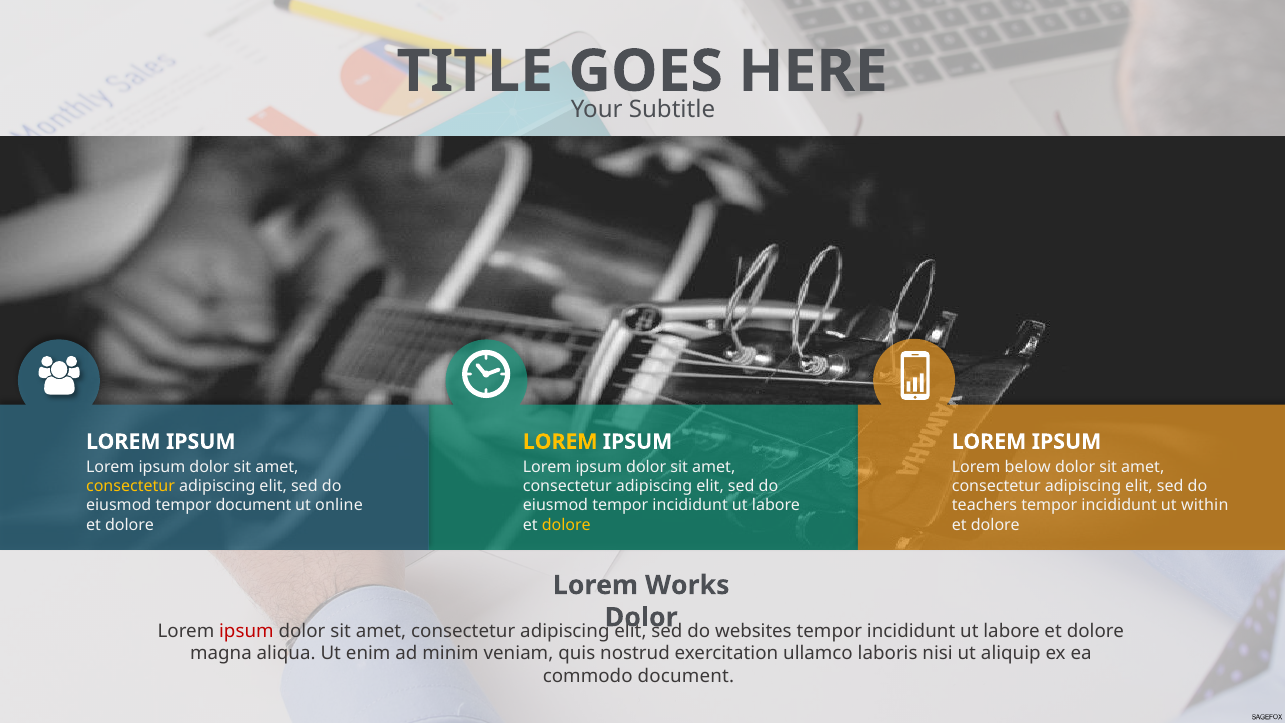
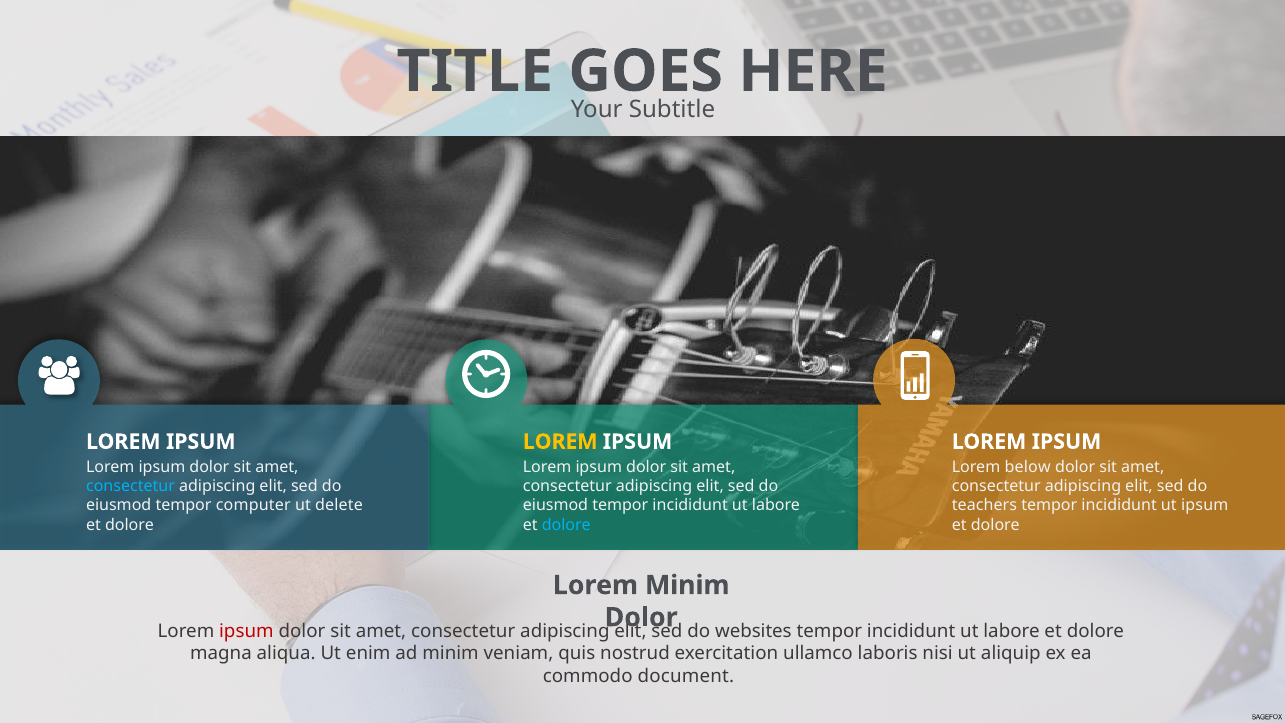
consectetur colour: yellow -> light blue (131, 486)
tempor document: document -> computer (253, 505)
online: online -> delete (339, 505)
ut within: within -> ipsum (1205, 505)
dolore colour: yellow -> light blue (566, 525)
Lorem Works: Works -> Minim (687, 585)
